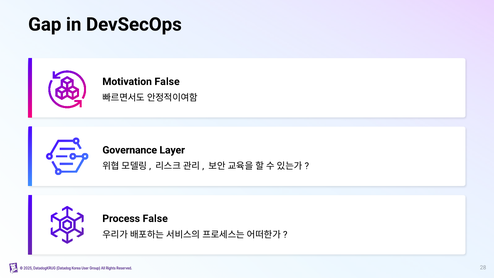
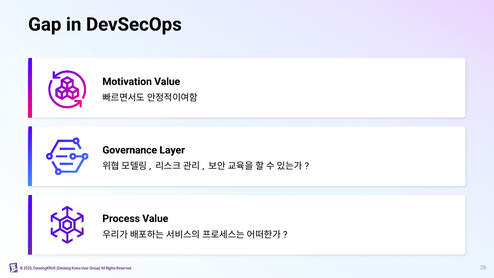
Motivation False: False -> Value (167, 82)
Process False: False -> Value (155, 218)
